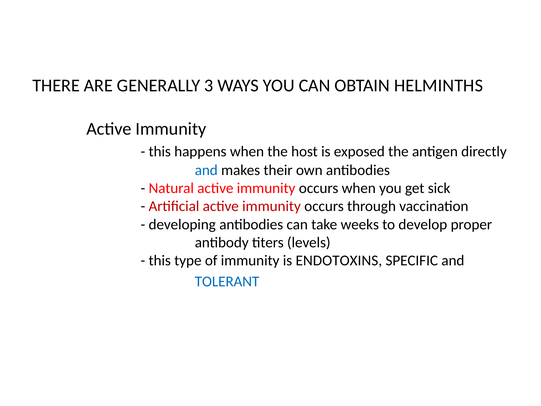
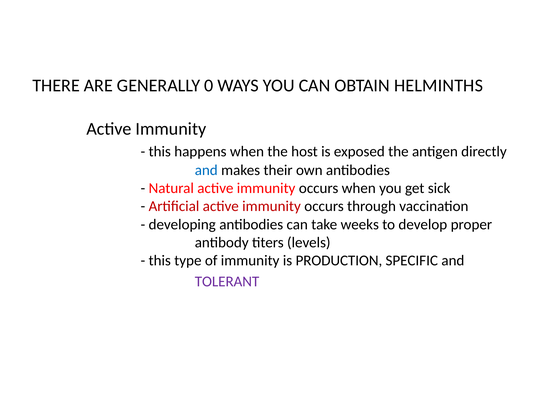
3: 3 -> 0 (209, 85)
ENDOTOXINS: ENDOTOXINS -> PRODUCTION (339, 260)
TOLERANT colour: blue -> purple (227, 281)
